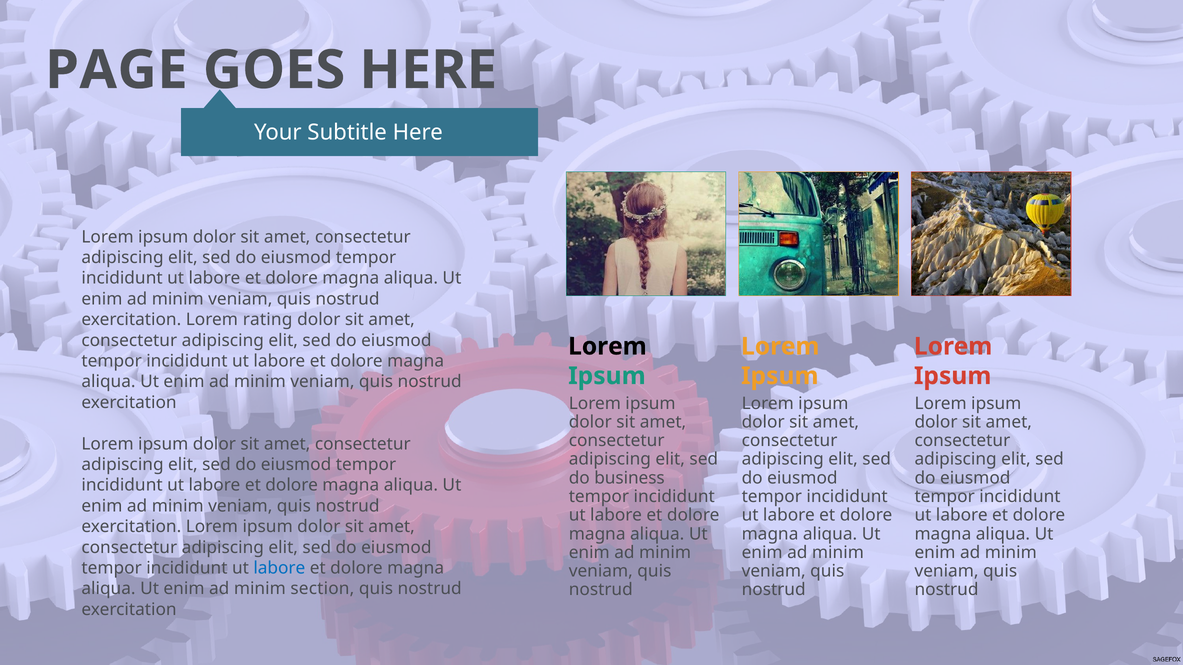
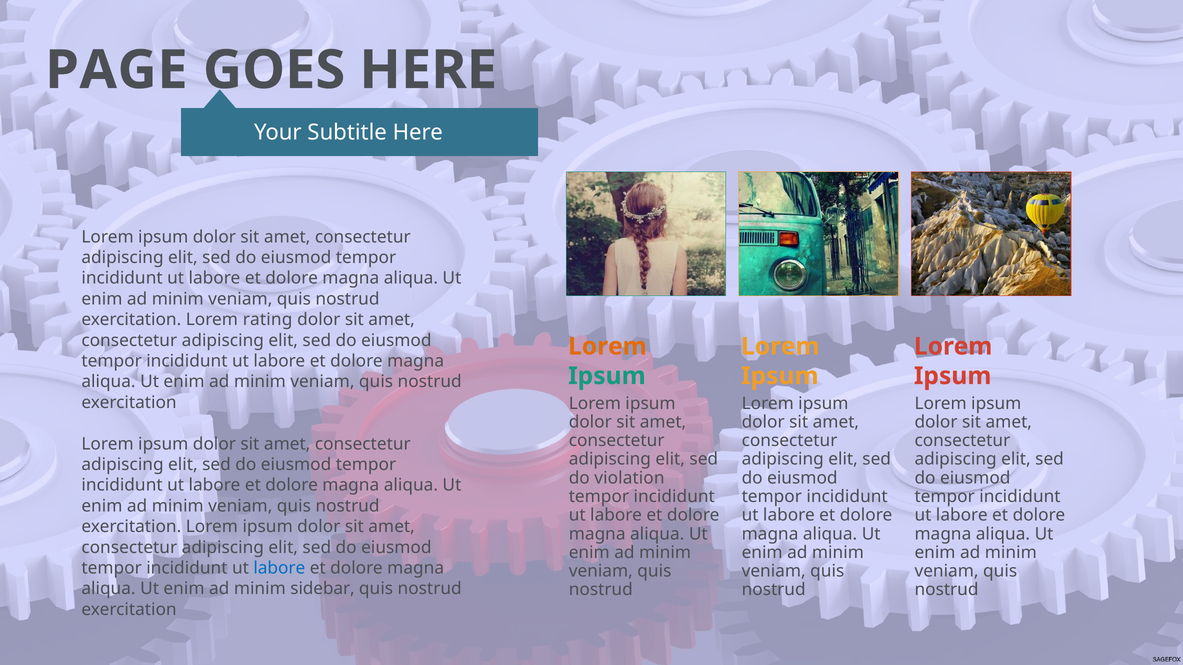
Lorem colour: black -> orange (607, 347)
business: business -> violation (629, 478)
section: section -> sidebar (323, 589)
